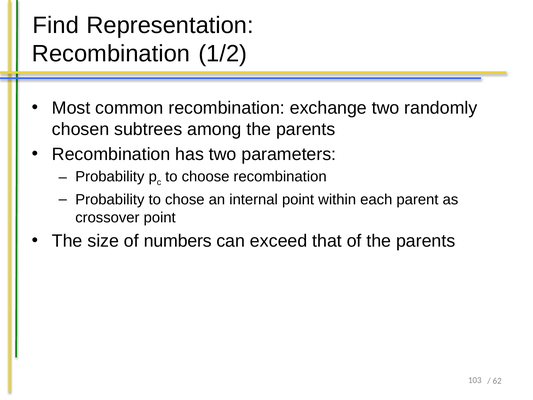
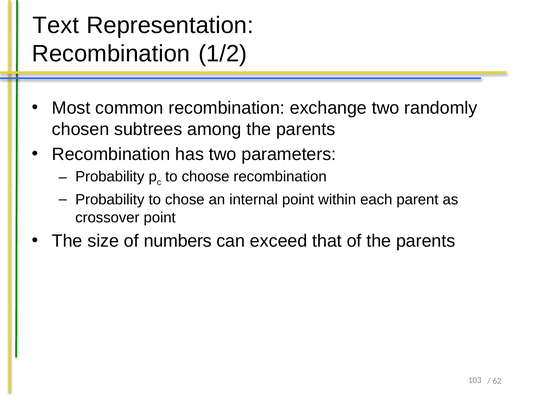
Find: Find -> Text (56, 25)
